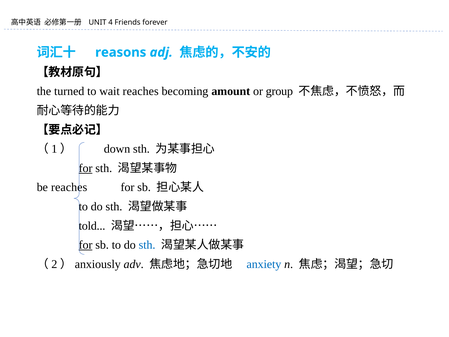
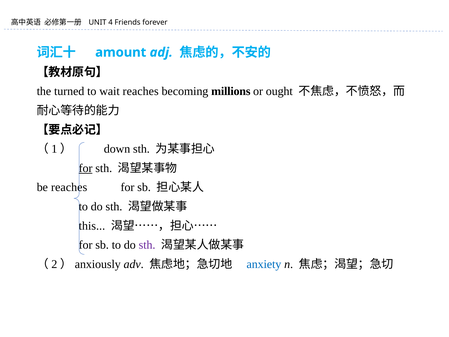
reasons: reasons -> amount (121, 52)
amount: amount -> millions (231, 91)
group: group -> ought (279, 91)
told: told -> this (92, 226)
for underline: present -> none (86, 245)
sth colour: blue -> purple (147, 245)
